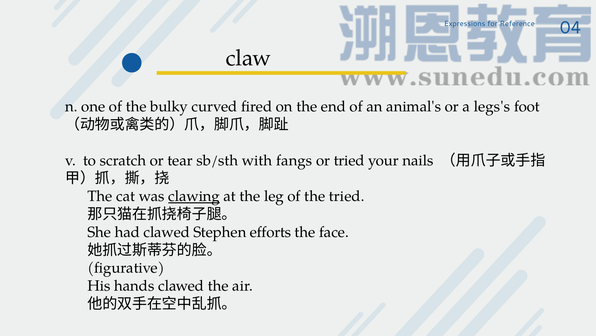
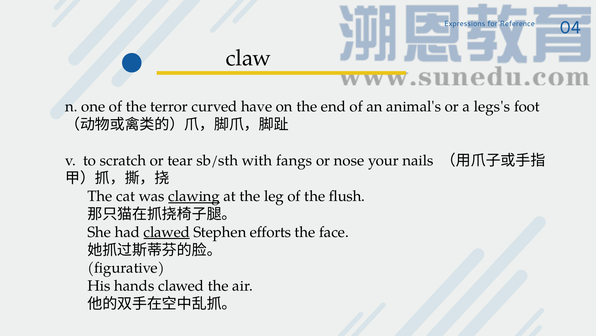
bulky: bulky -> terror (169, 106)
fired: fired -> have (257, 106)
or tried: tried -> nose (349, 160)
the tried: tried -> flush (347, 196)
clawed underline: none -> present (167, 232)
